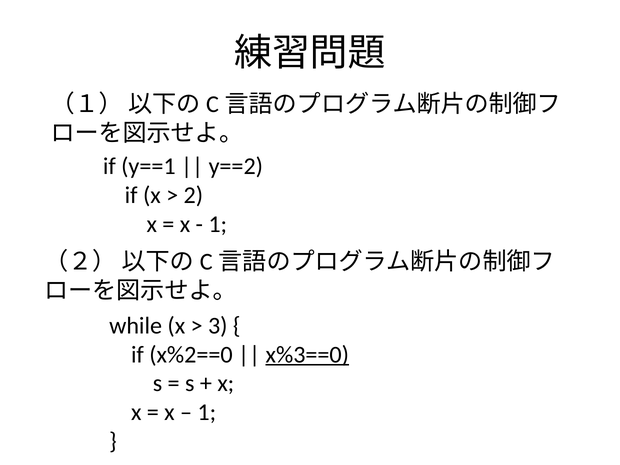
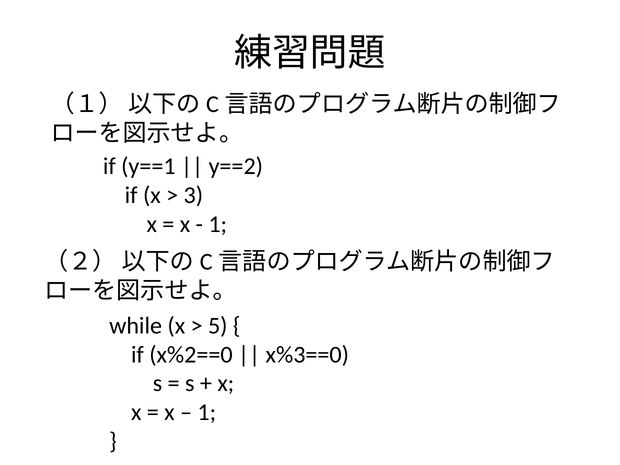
2: 2 -> 3 (193, 195)
3: 3 -> 5 (218, 326)
x%3==0 underline: present -> none (307, 355)
